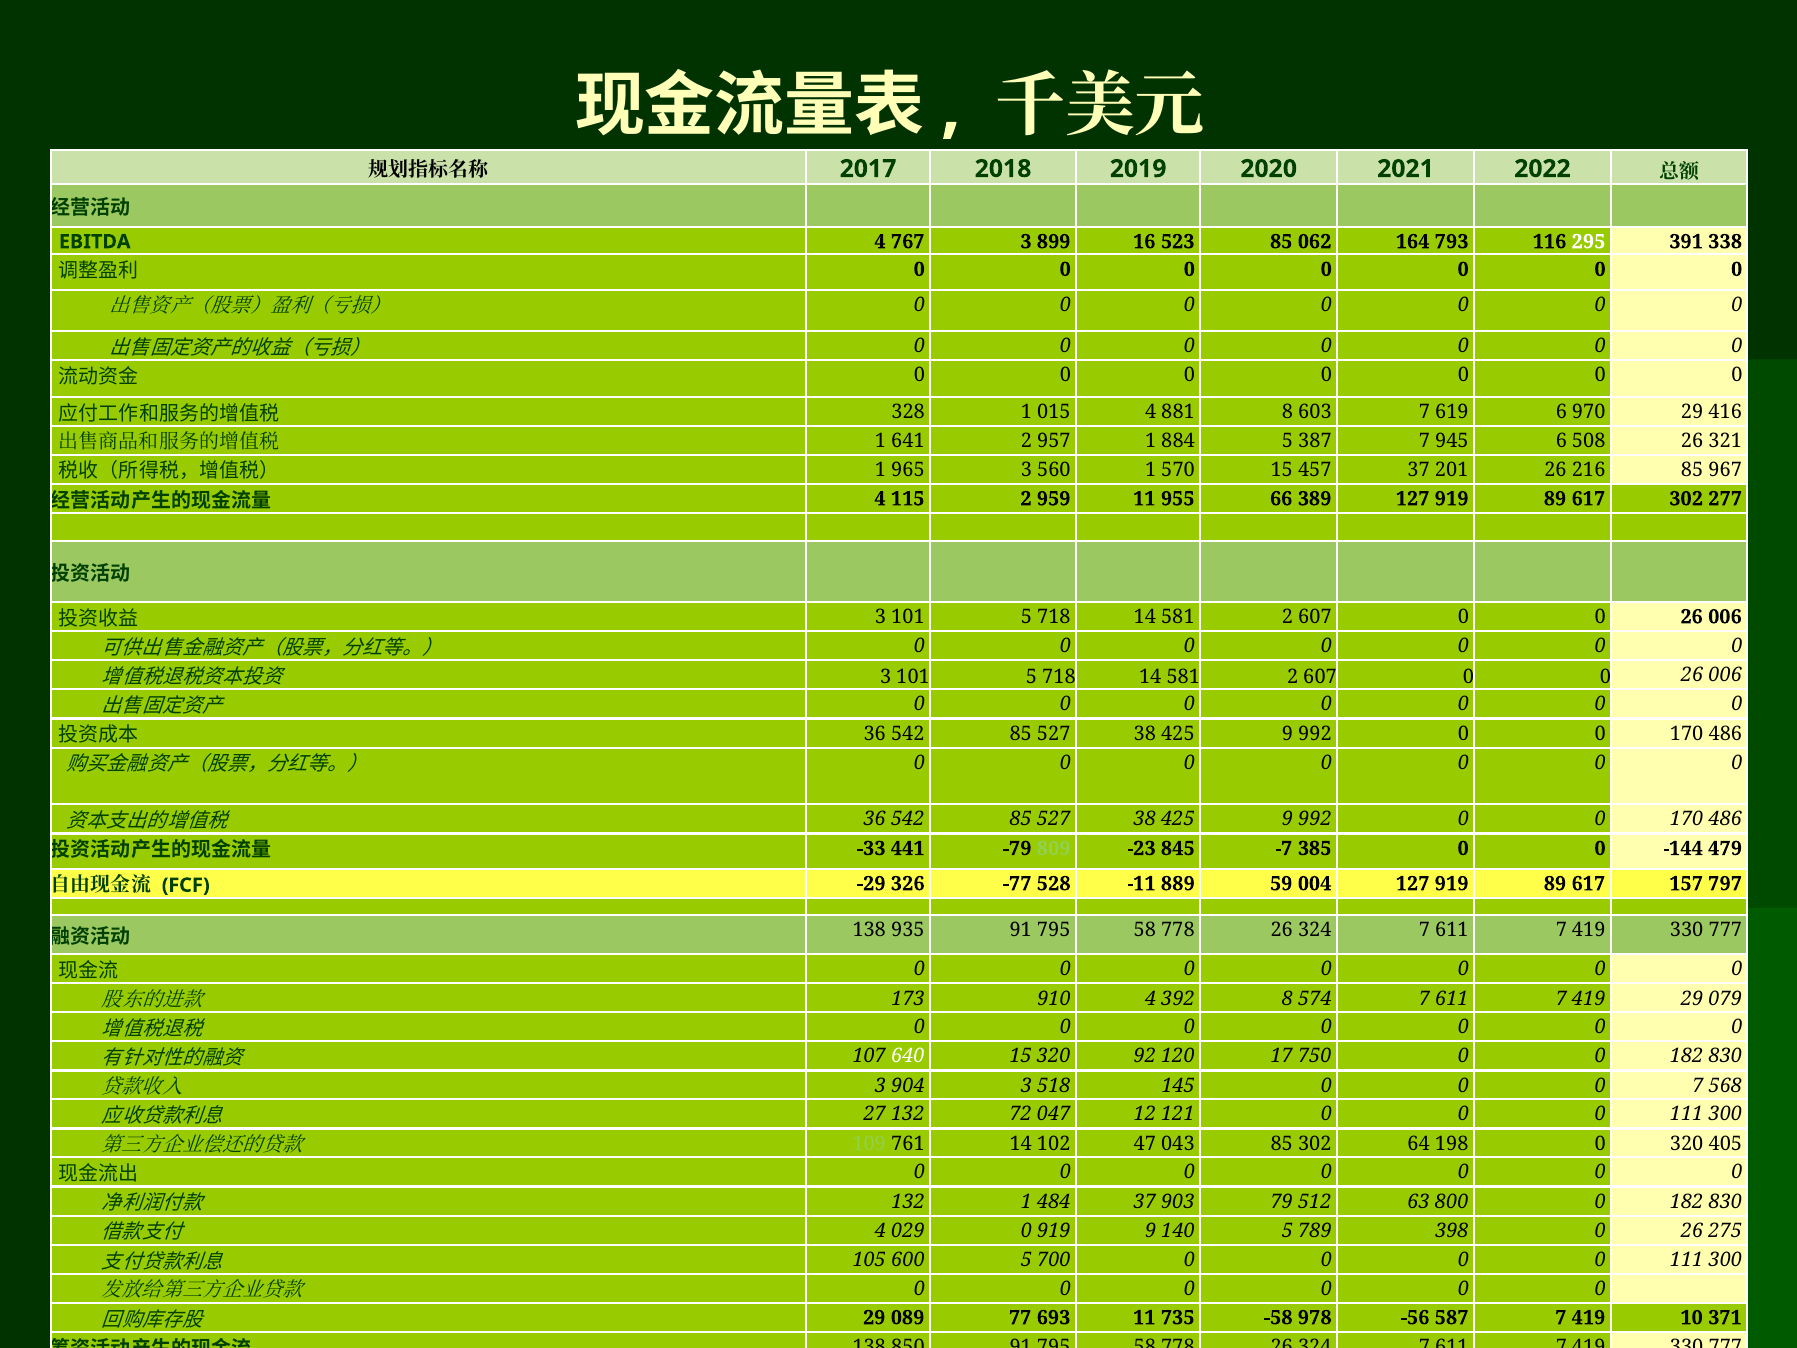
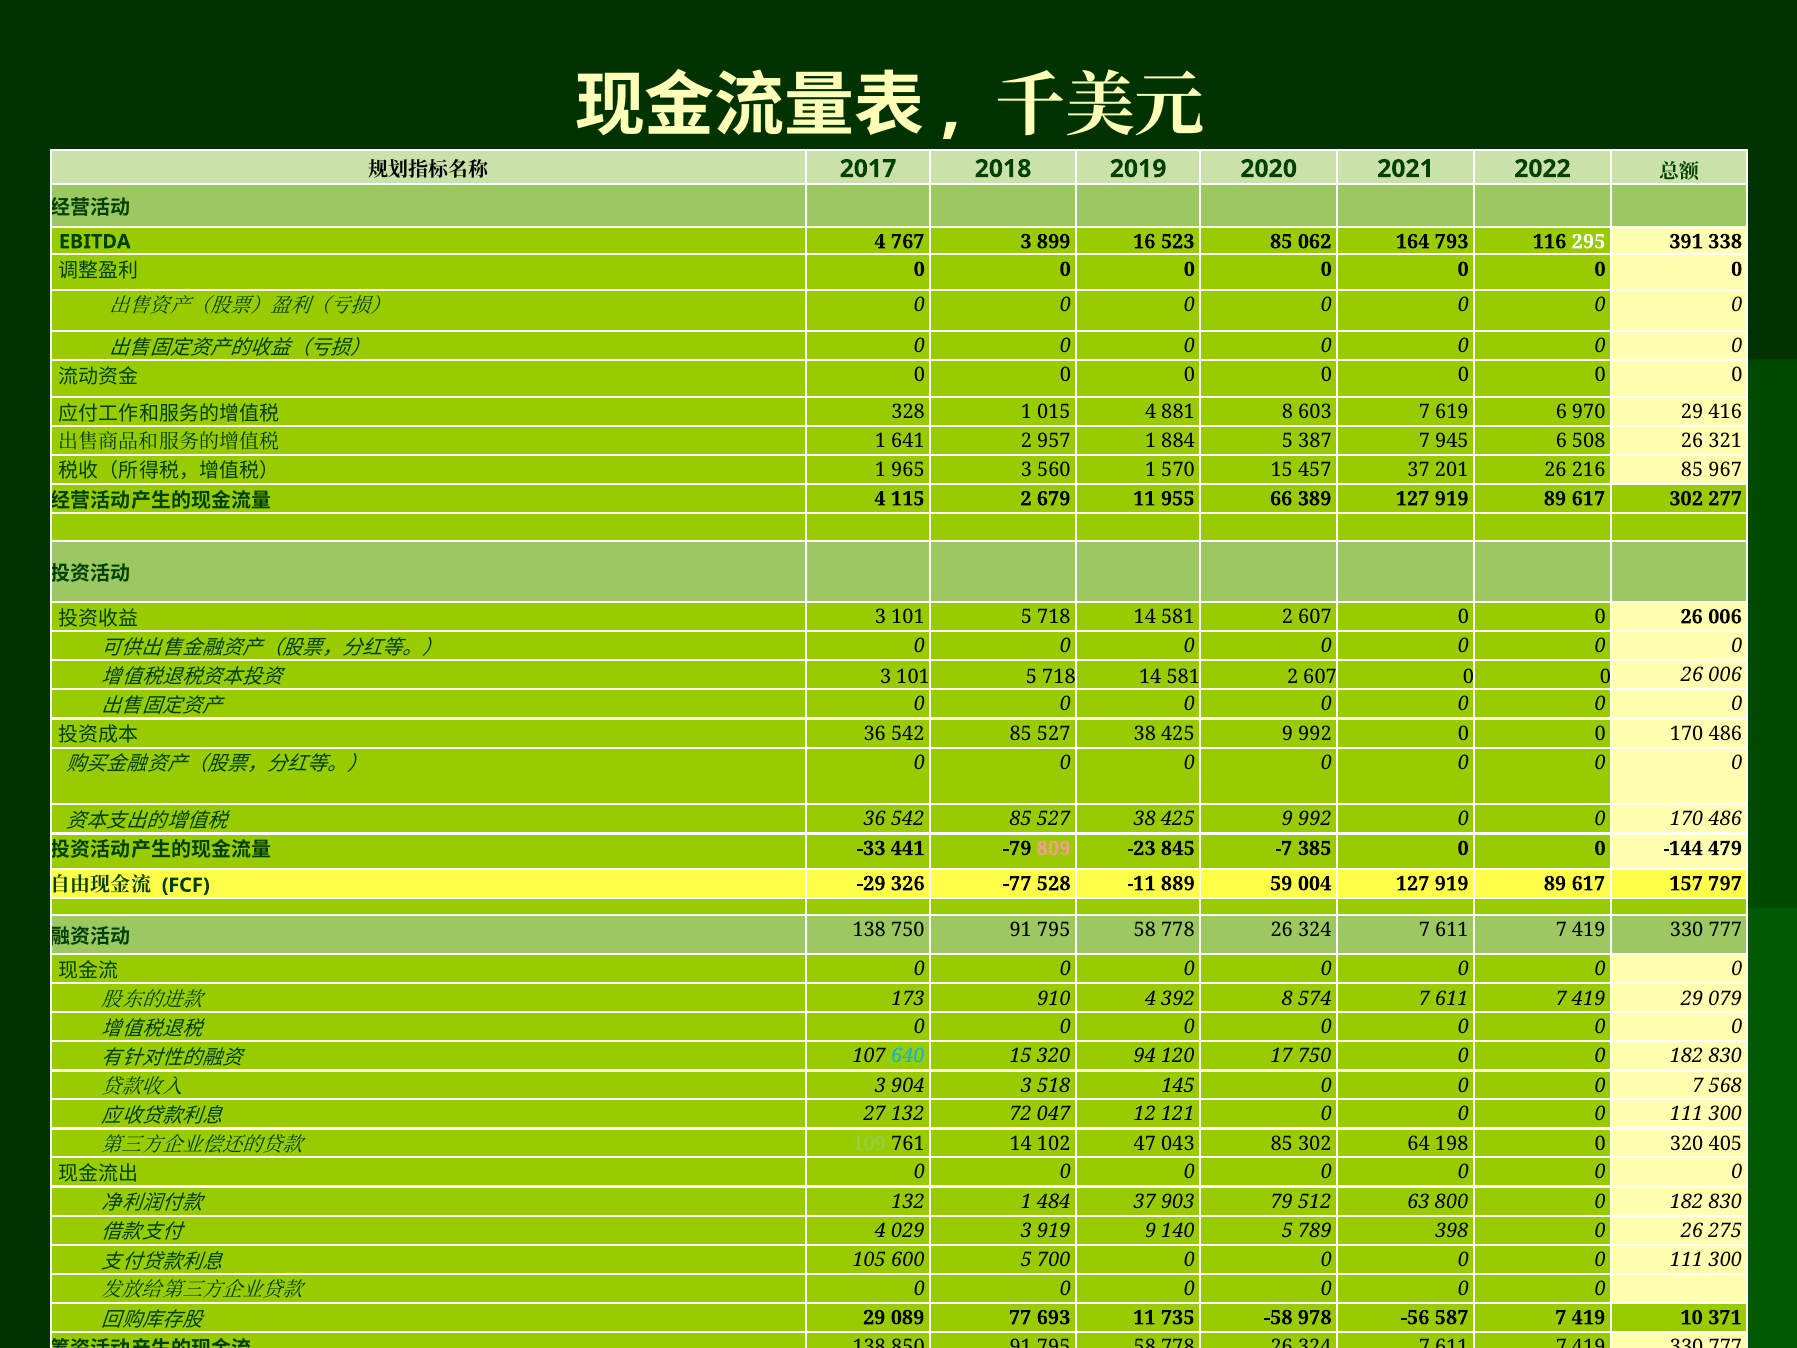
959: 959 -> 679 (1054, 499)
809 colour: light green -> pink (1054, 848)
138 935: 935 -> 750 (908, 930)
640 colour: white -> light blue (908, 1056)
92: 92 -> 94 (1145, 1056)
029 0: 0 -> 3 (1026, 1230)
